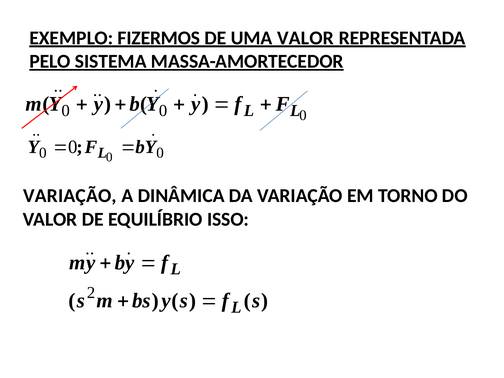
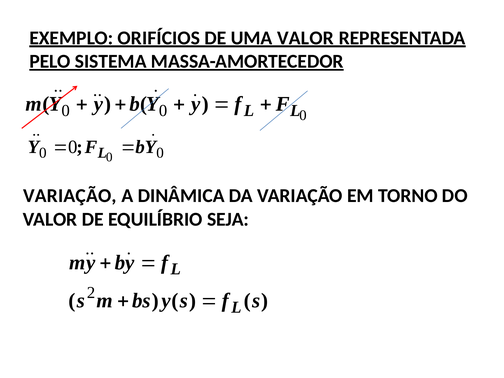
FIZERMOS: FIZERMOS -> ORIFÍCIOS (159, 38)
ISSO: ISSO -> SEJA (228, 219)
